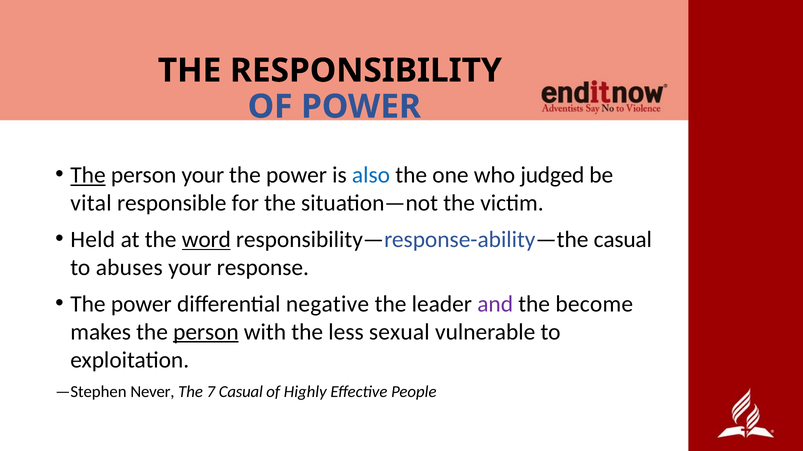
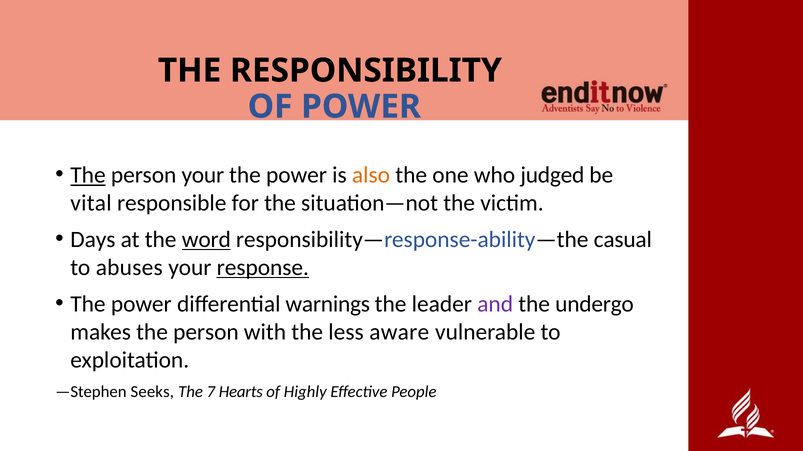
also colour: blue -> orange (371, 175)
Held: Held -> Days (93, 240)
response underline: none -> present (263, 268)
negative: negative -> warnings (328, 304)
become: become -> undergo (595, 304)
person underline: present -> none (206, 332)
sexual: sexual -> aware (399, 332)
Never: Never -> Seeks (152, 392)
7 Casual: Casual -> Hearts (241, 392)
